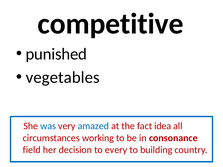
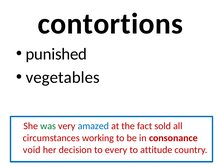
competitive: competitive -> contortions (110, 24)
was colour: blue -> green (48, 126)
idea: idea -> sold (163, 126)
field: field -> void (32, 150)
building: building -> attitude (156, 150)
